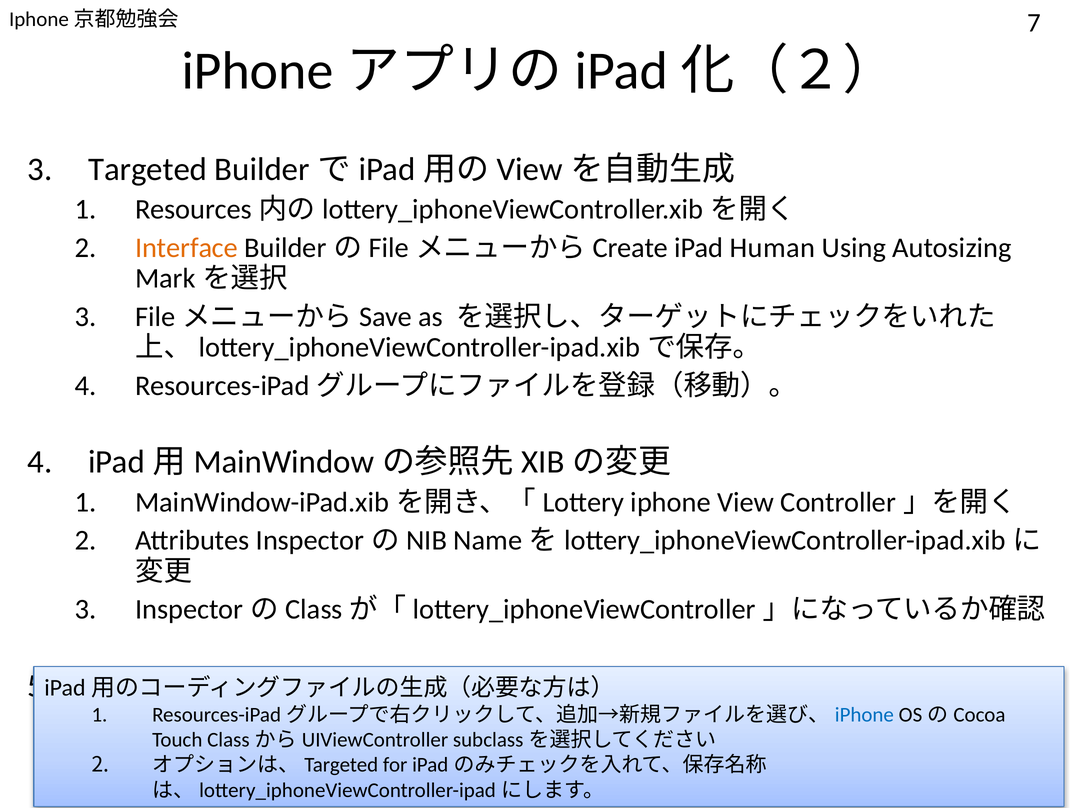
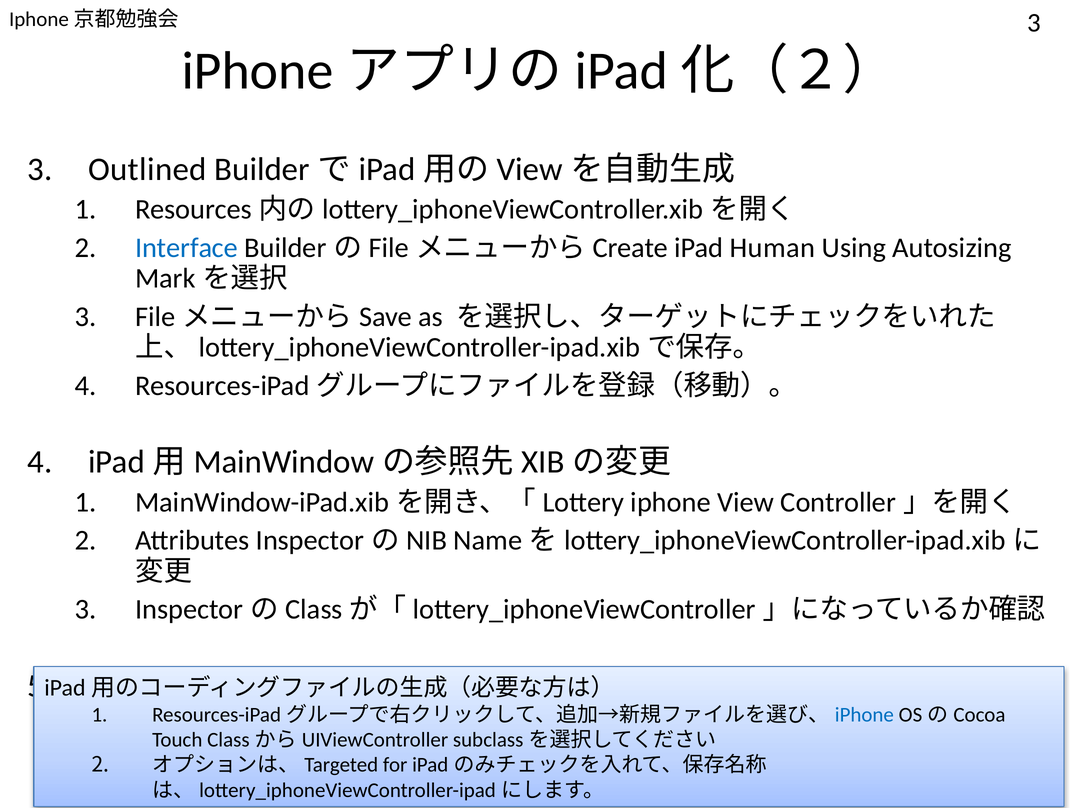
7: 7 -> 3 (1034, 23)
Targeted: Targeted -> Outlined (147, 170)
Interface colour: orange -> blue (187, 248)
